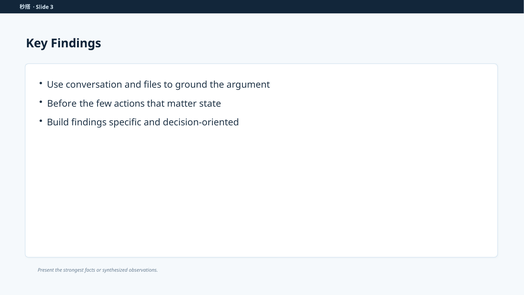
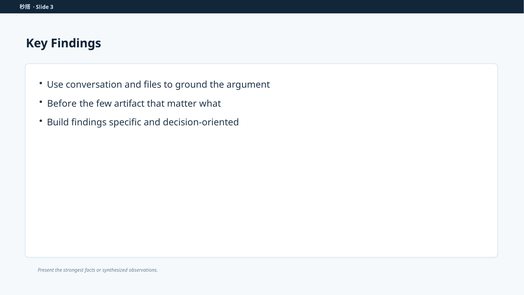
actions: actions -> artifact (129, 104)
state: state -> what (210, 104)
